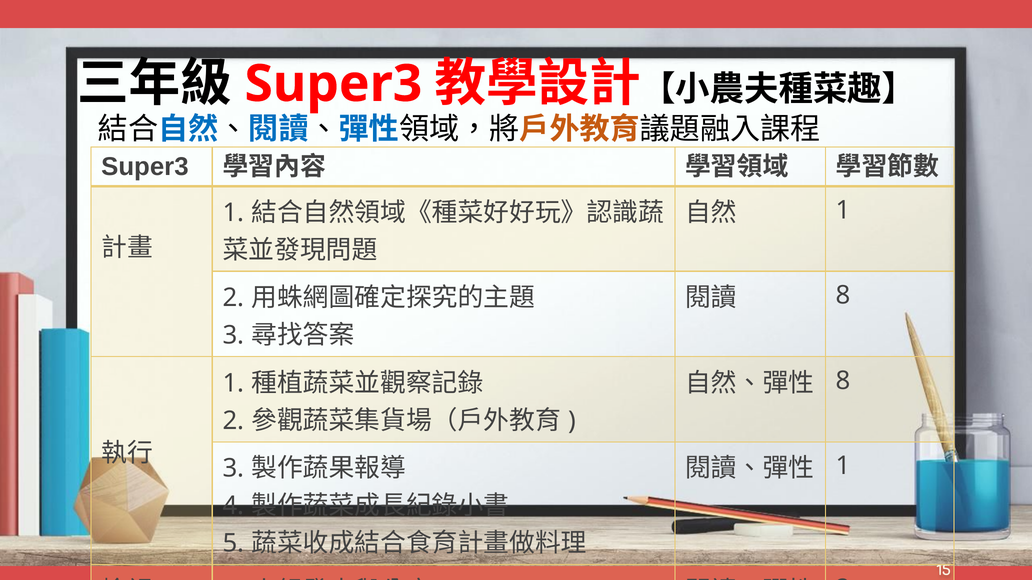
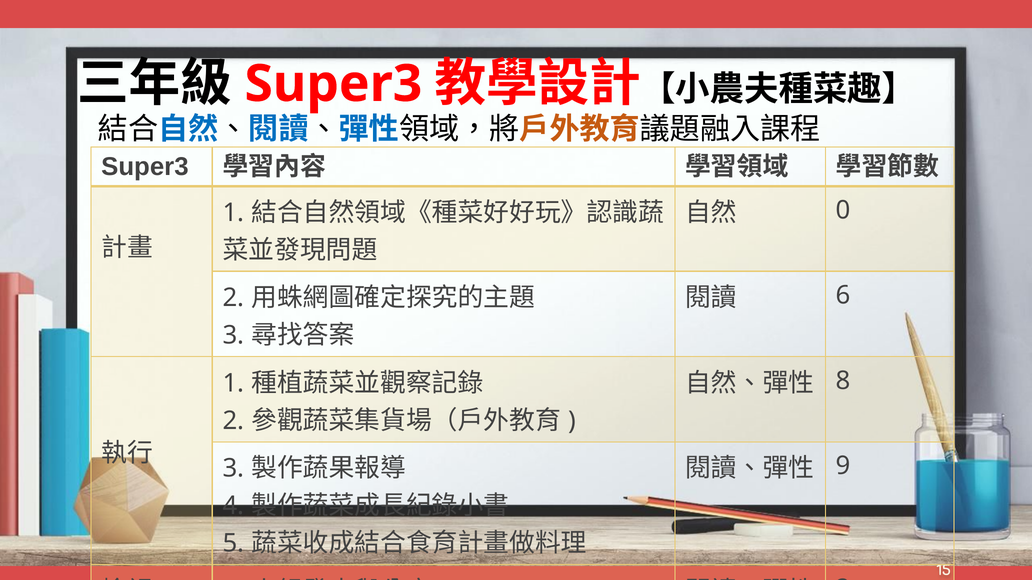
1: 1 -> 0 (843, 210)
8: 8 -> 6 (843, 296)
1: 1 -> 9 (843, 466)
